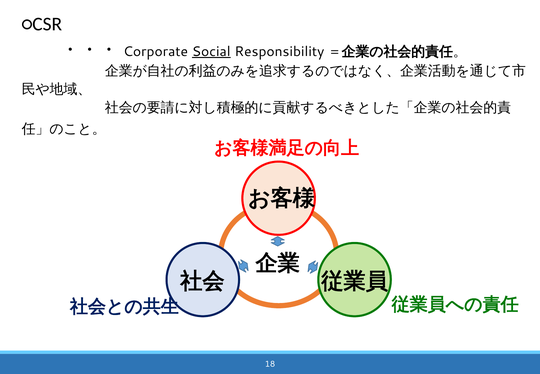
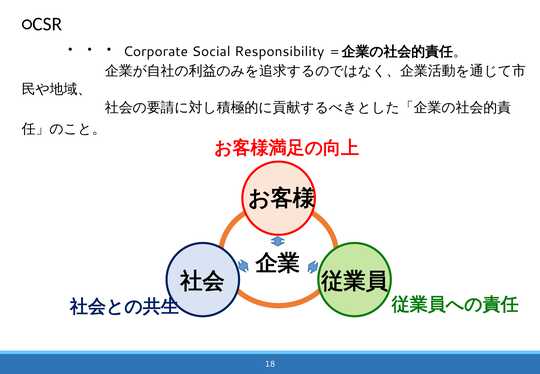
Social underline: present -> none (211, 51)
